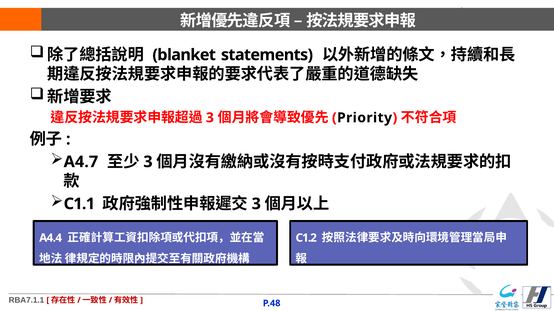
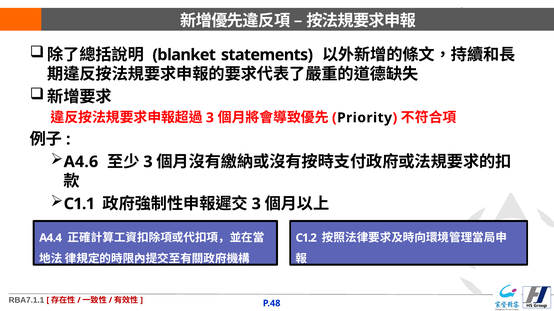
A4.7: A4.7 -> A4.6 (81, 162)
